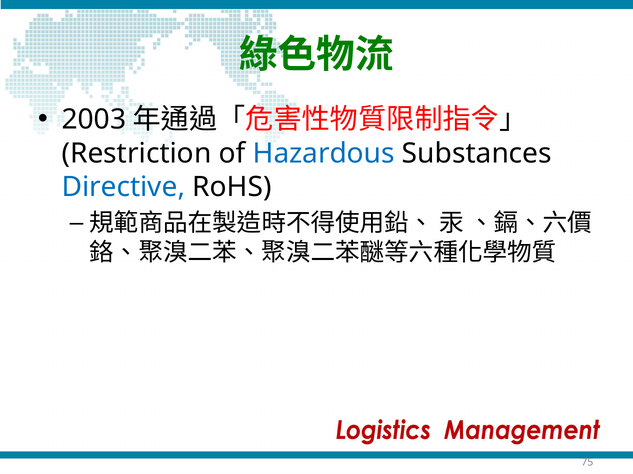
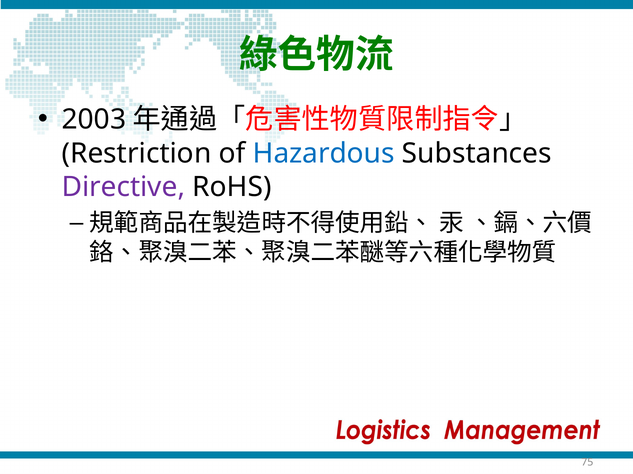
Directive colour: blue -> purple (123, 187)
